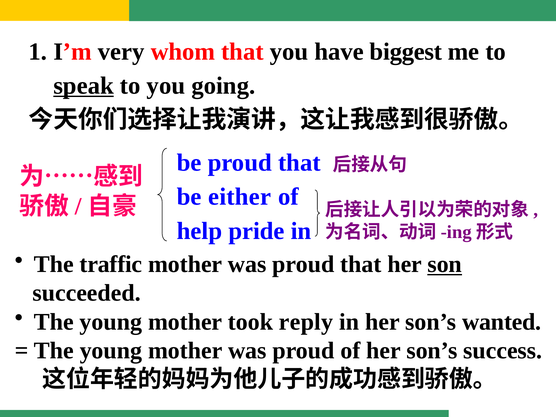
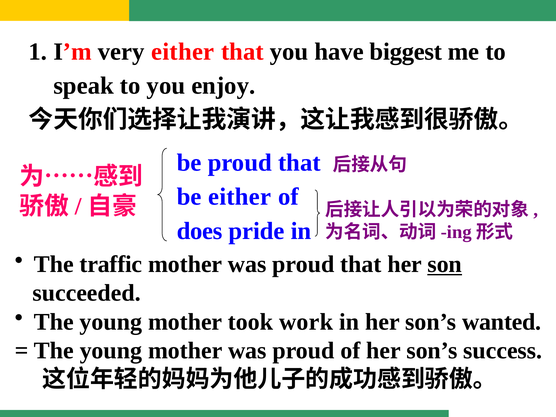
very whom: whom -> either (183, 52)
speak underline: present -> none (84, 86)
going: going -> enjoy (223, 86)
help: help -> does (200, 231)
reply: reply -> work (306, 322)
